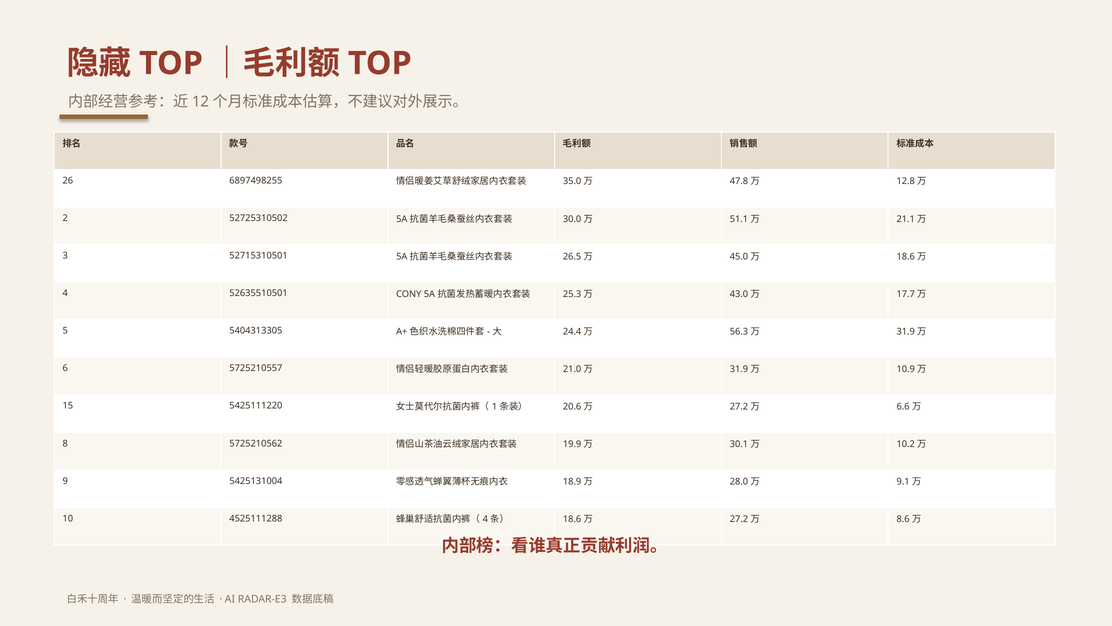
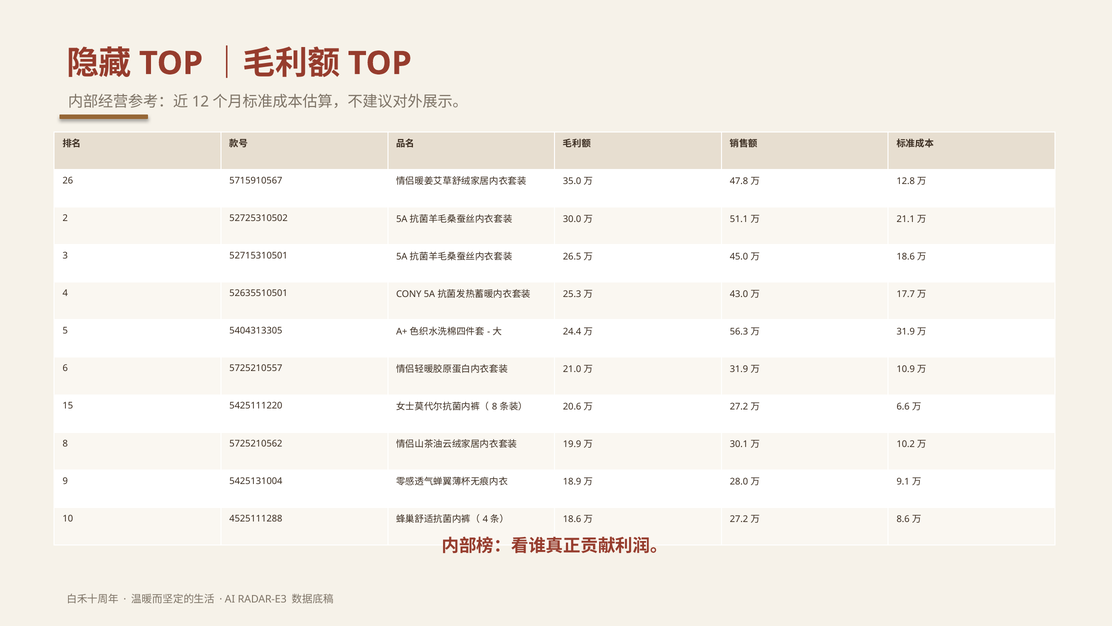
6897498255: 6897498255 -> 5715910567 (256, 180)
1: 1 -> 8 (495, 406)
